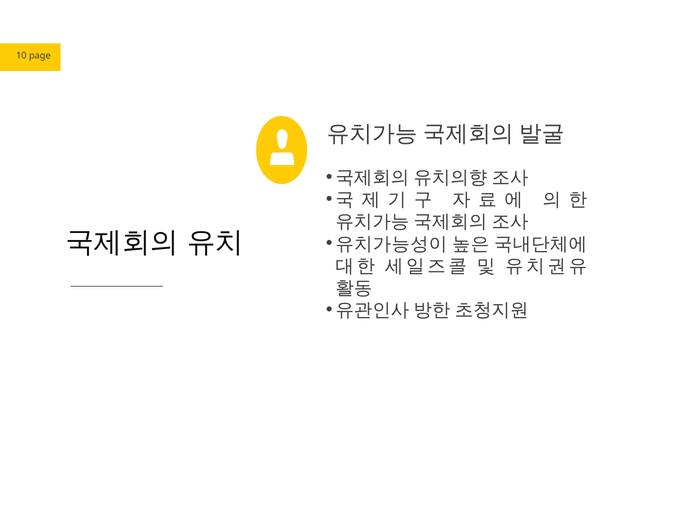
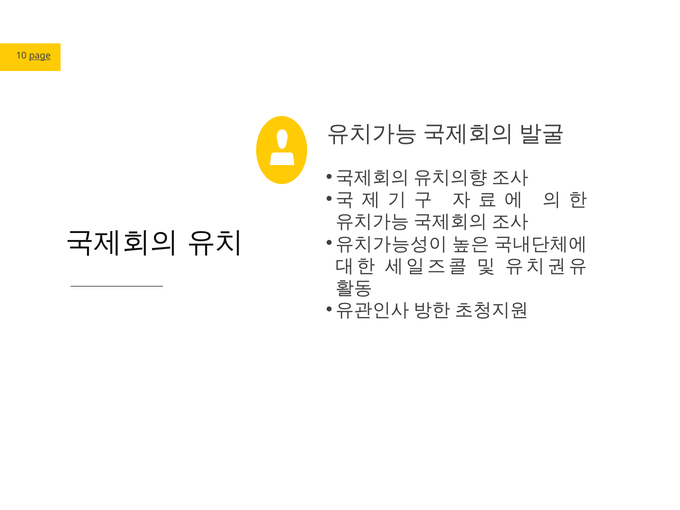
page underline: none -> present (40, 56)
